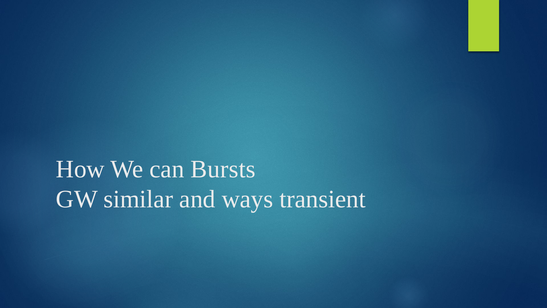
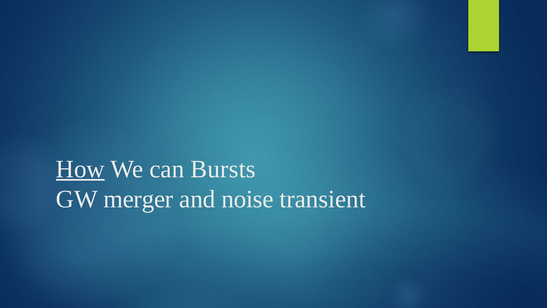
How underline: none -> present (80, 169)
similar: similar -> merger (138, 199)
ways: ways -> noise (248, 199)
